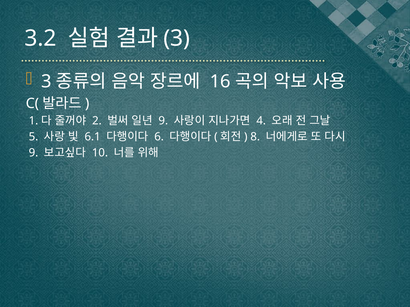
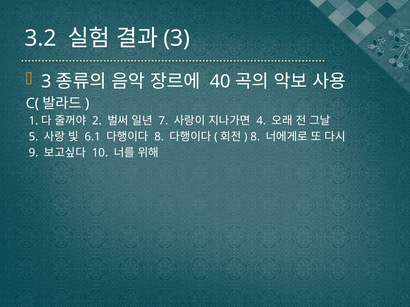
16: 16 -> 40 (220, 81)
9: 9 -> 7 (163, 121)
6: 6 -> 8 (159, 137)
